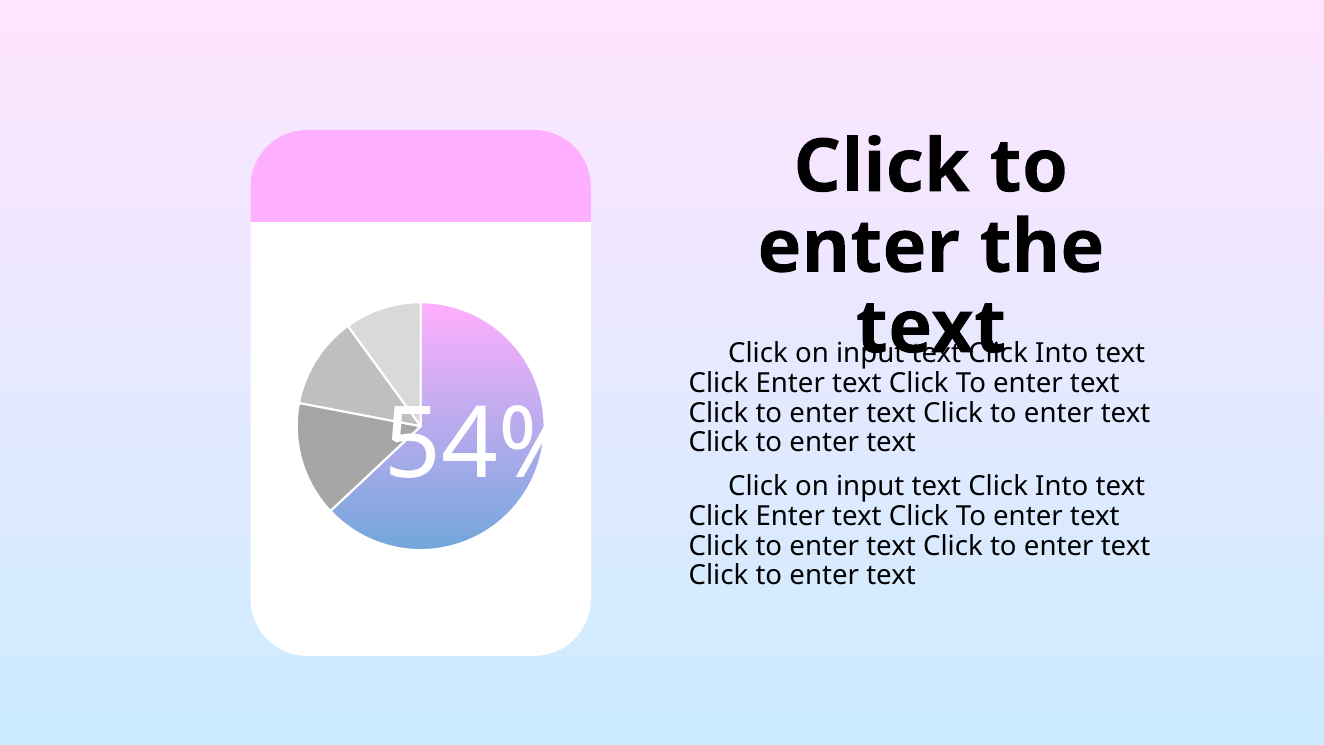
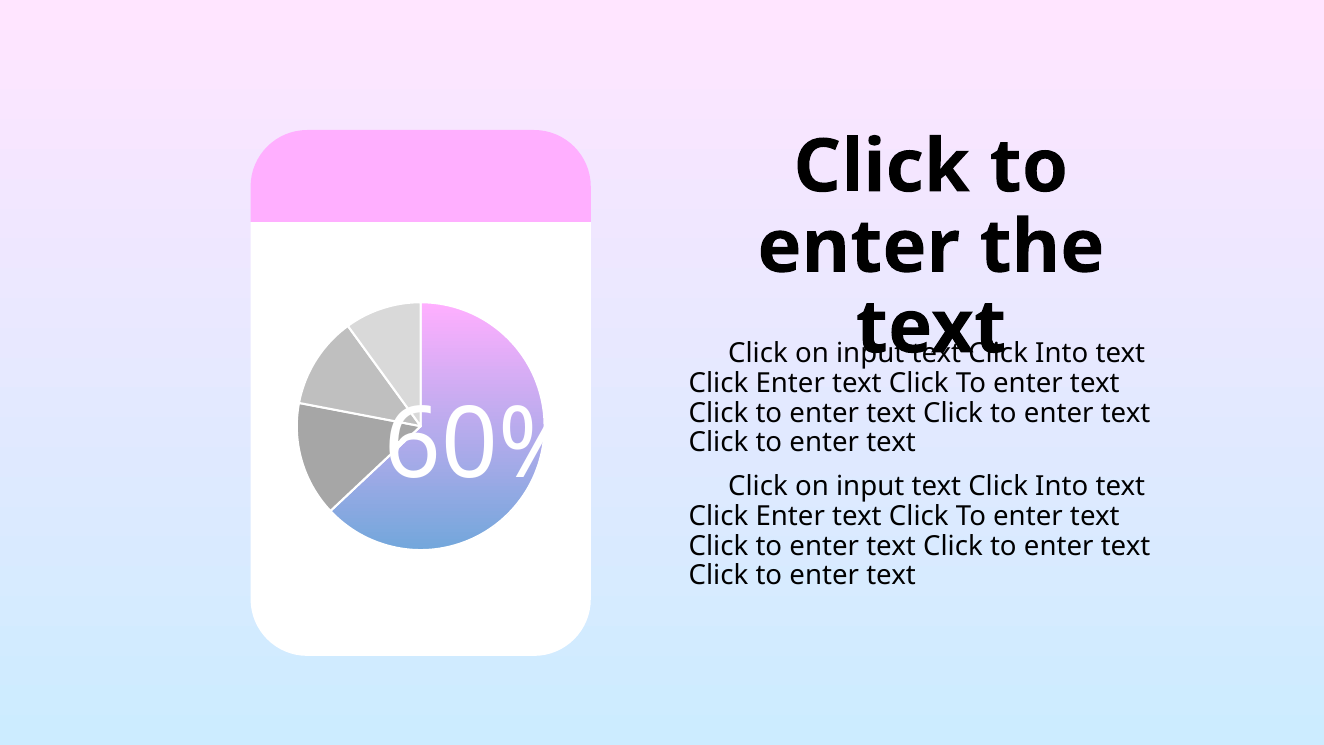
54%: 54% -> 60% (483, 445)
